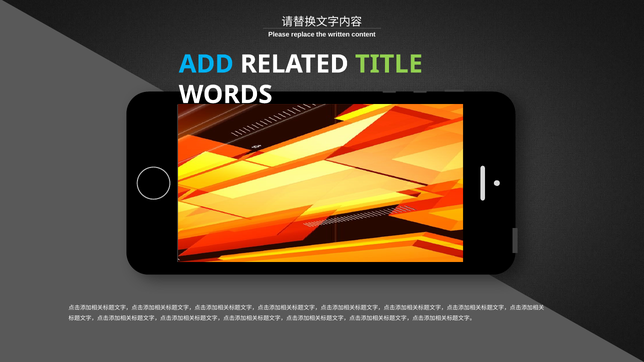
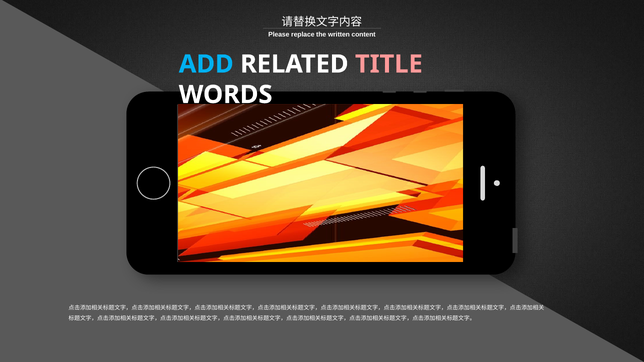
TITLE colour: light green -> pink (389, 64)
